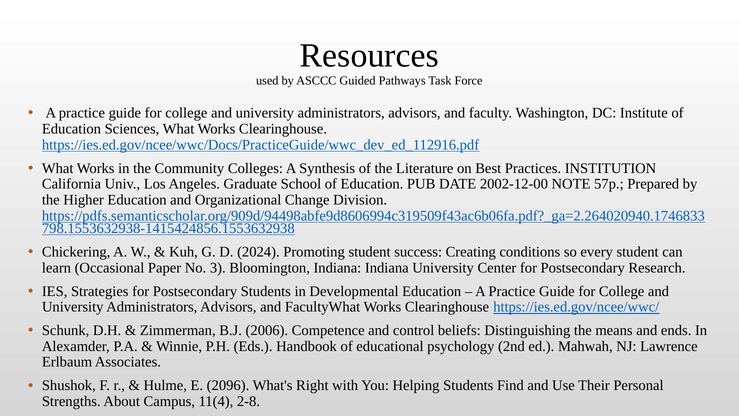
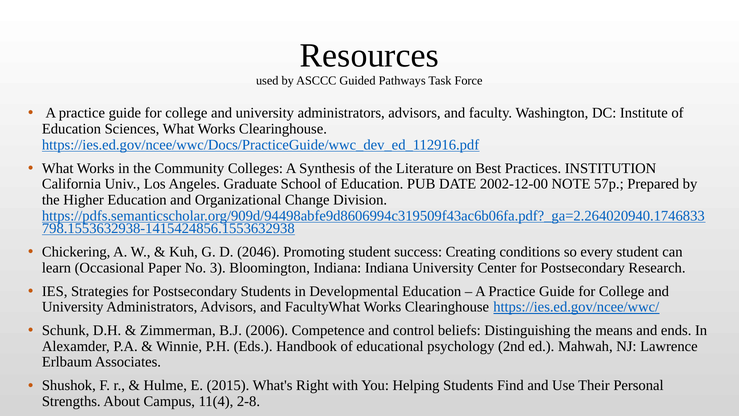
2024: 2024 -> 2046 (258, 252)
2096: 2096 -> 2015 (228, 385)
